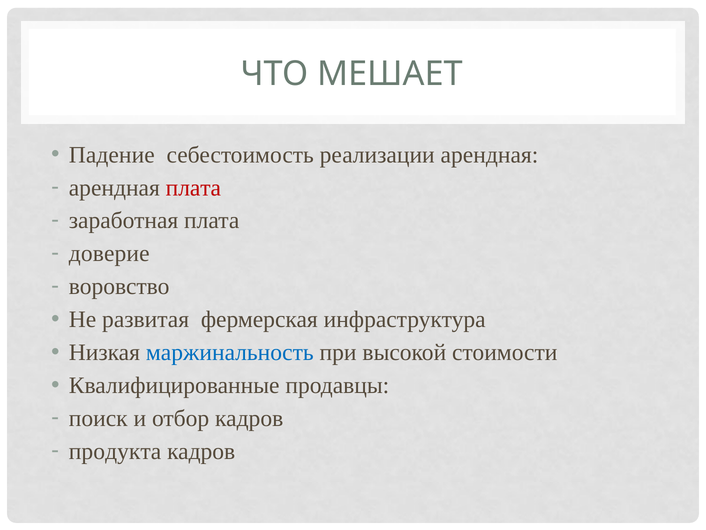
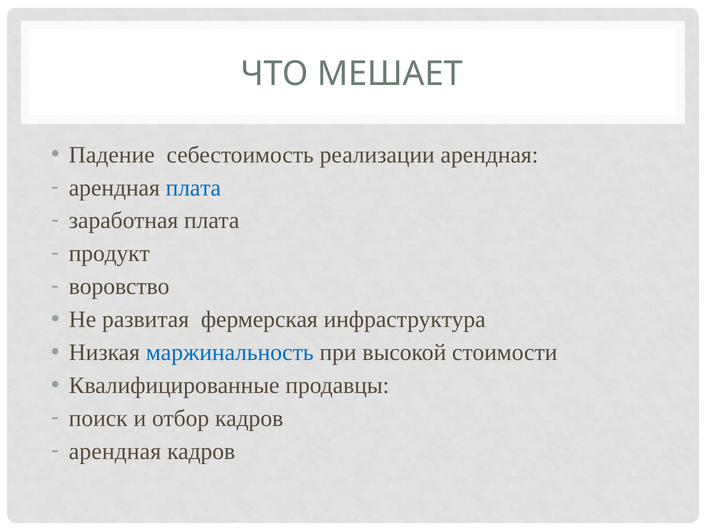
плата colour: red -> blue (193, 188)
доверие: доверие -> продукт (109, 253)
продукта: продукта -> арендная (115, 451)
